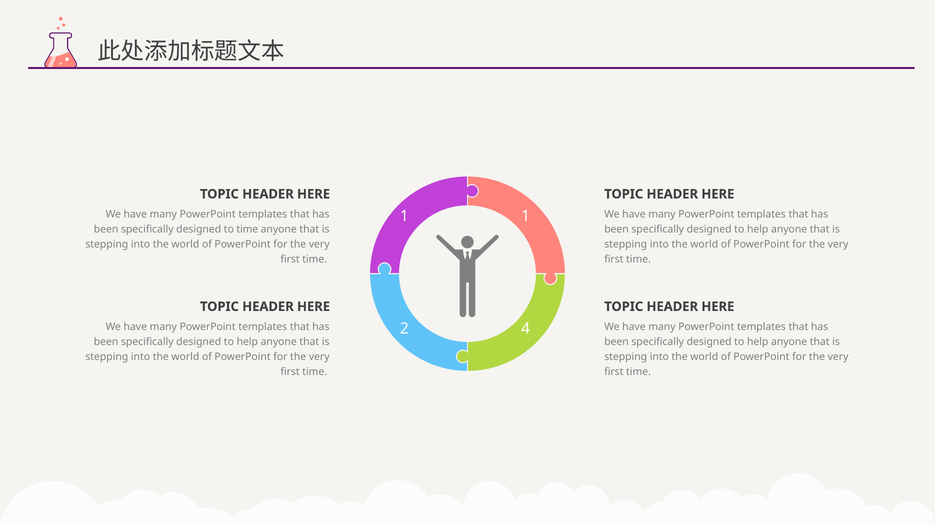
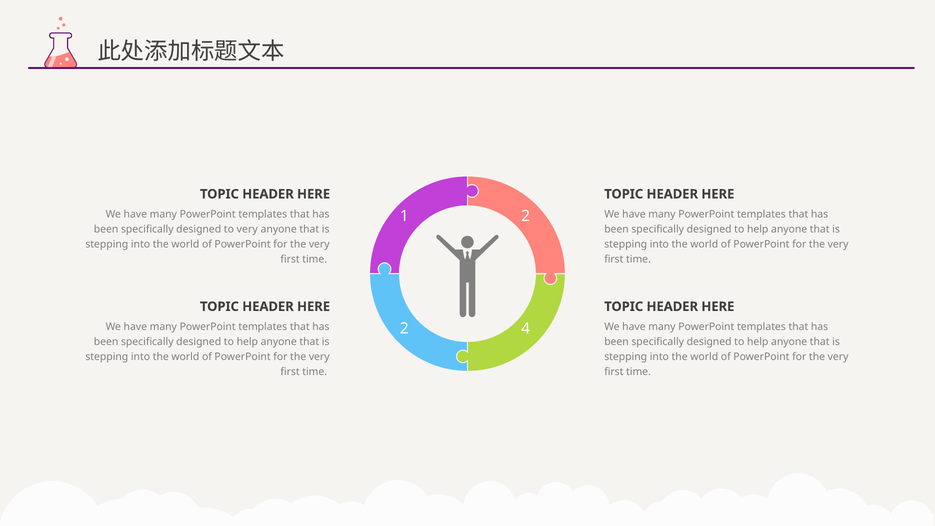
1 1: 1 -> 2 (526, 216)
to time: time -> very (247, 229)
